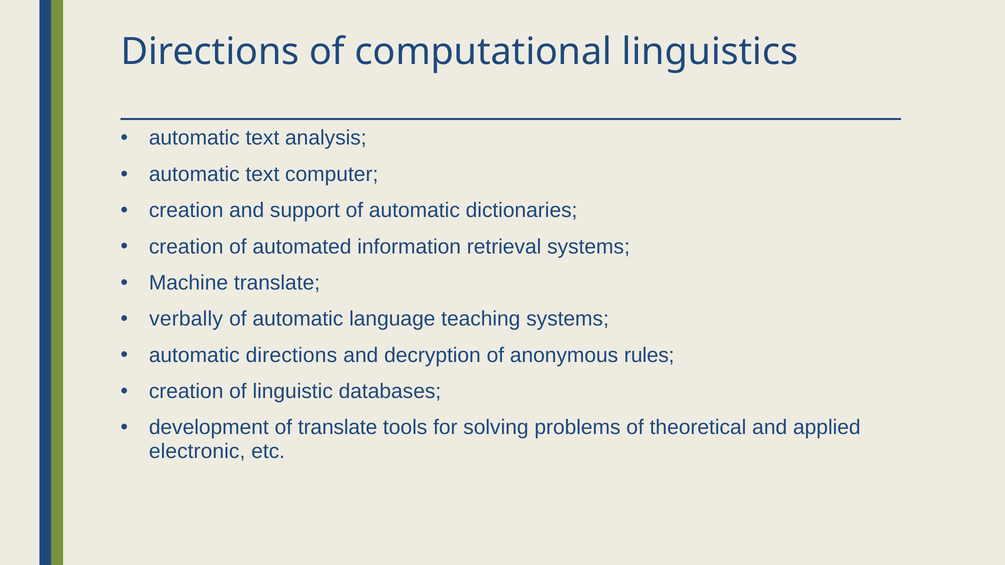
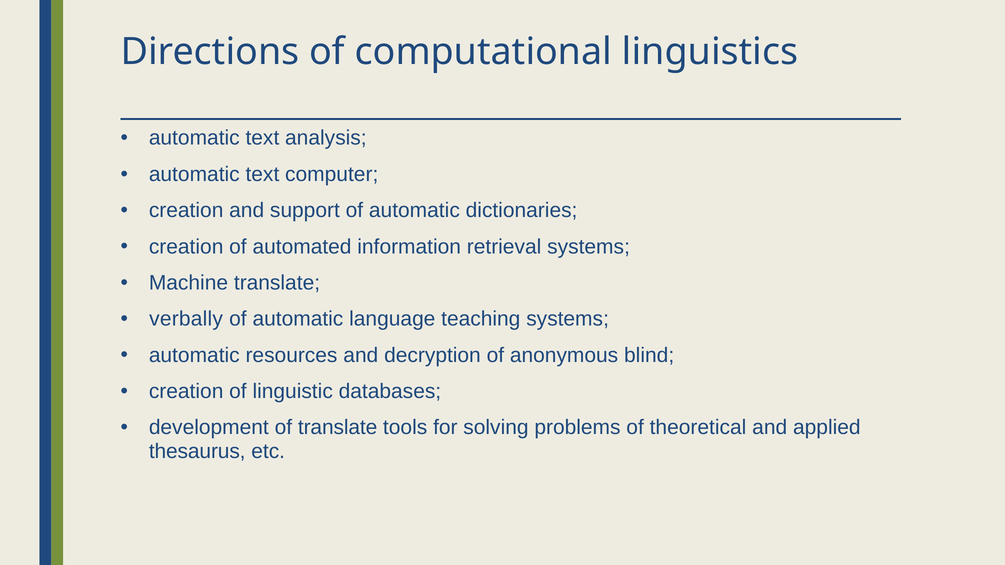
automatic directions: directions -> resources (291, 355)
rules: rules -> blind (649, 355)
electronic: electronic -> thesaurus (197, 451)
